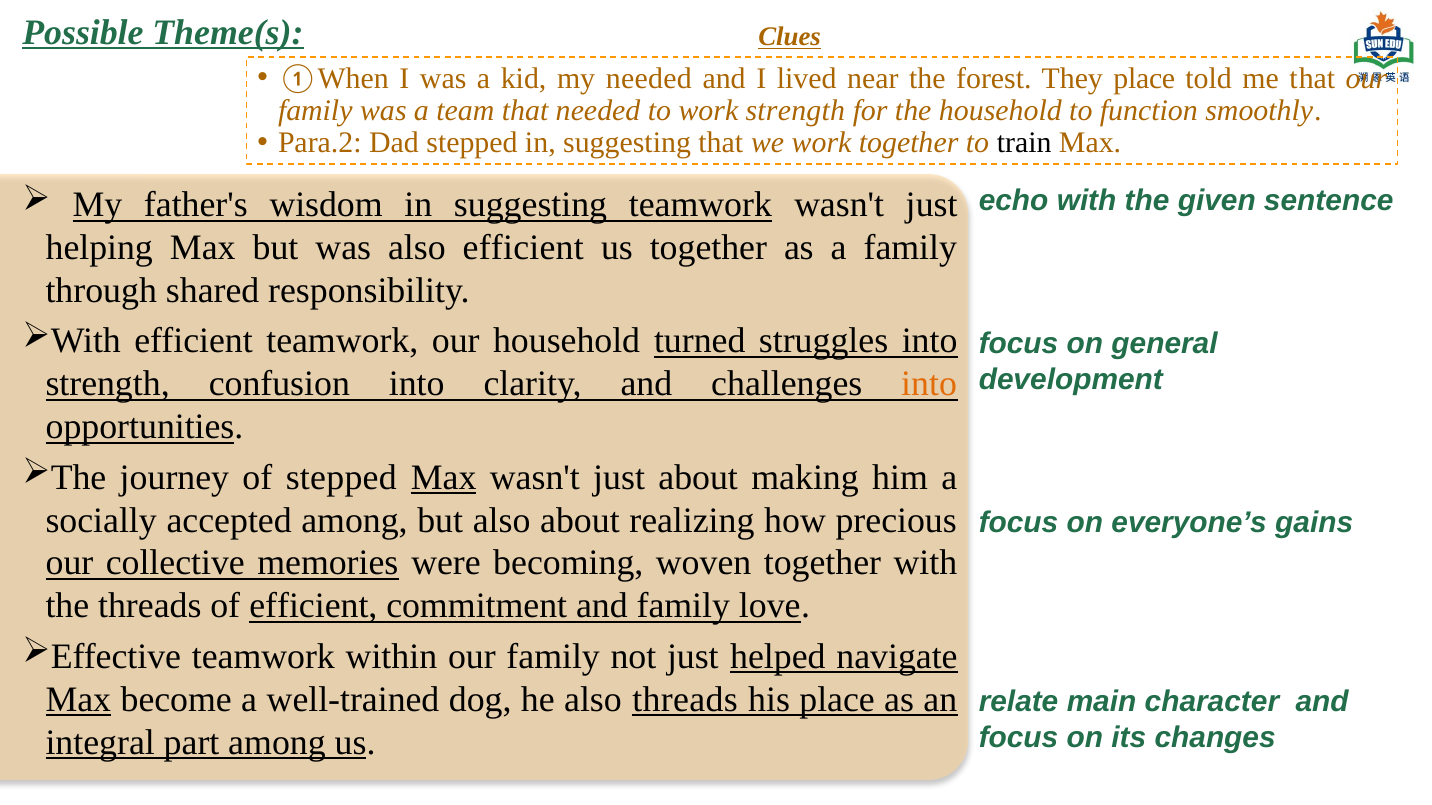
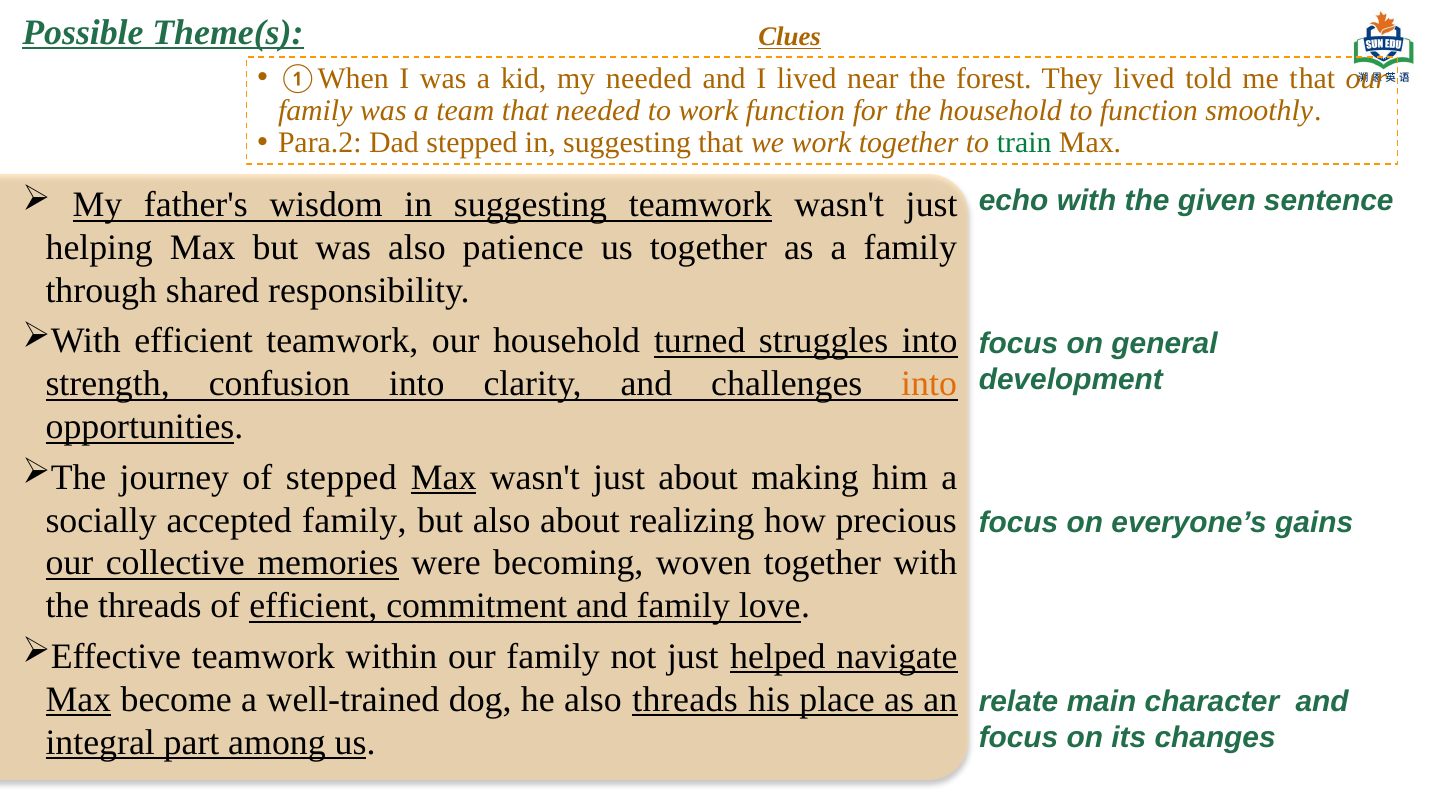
They place: place -> lived (1144, 78)
work strength: strength -> function (795, 111)
train colour: black -> green (1024, 143)
also efficient: efficient -> patience (523, 248)
accepted among: among -> family (354, 521)
